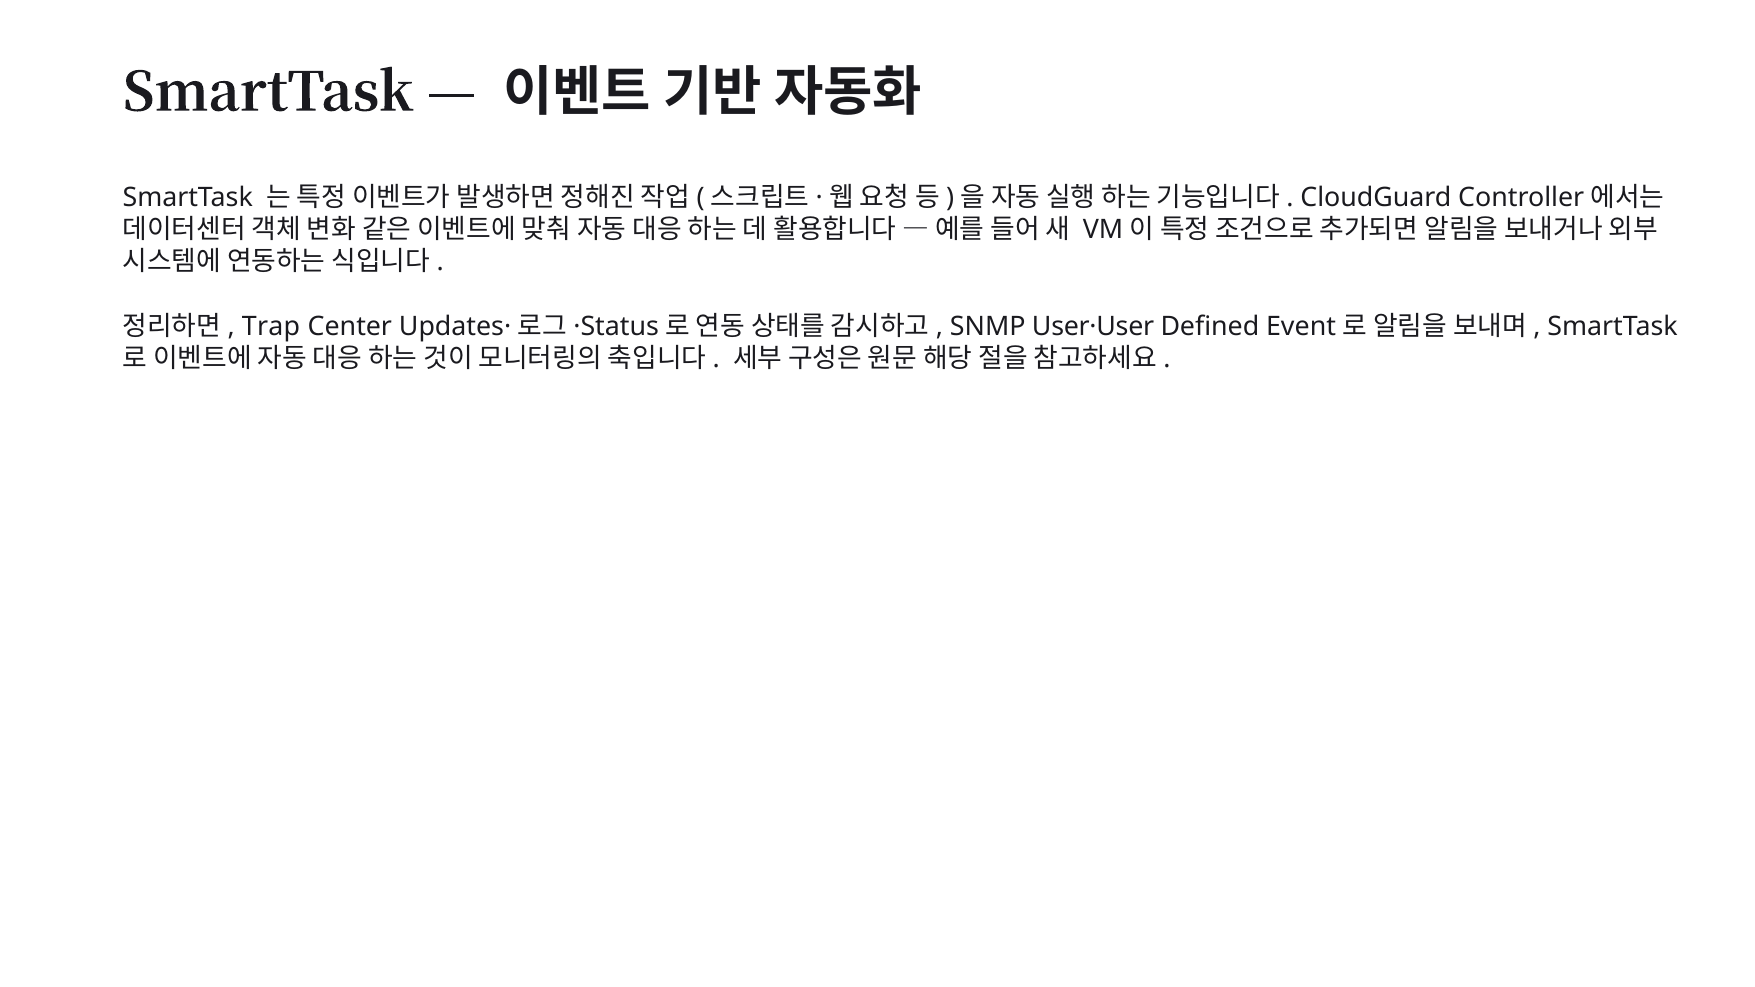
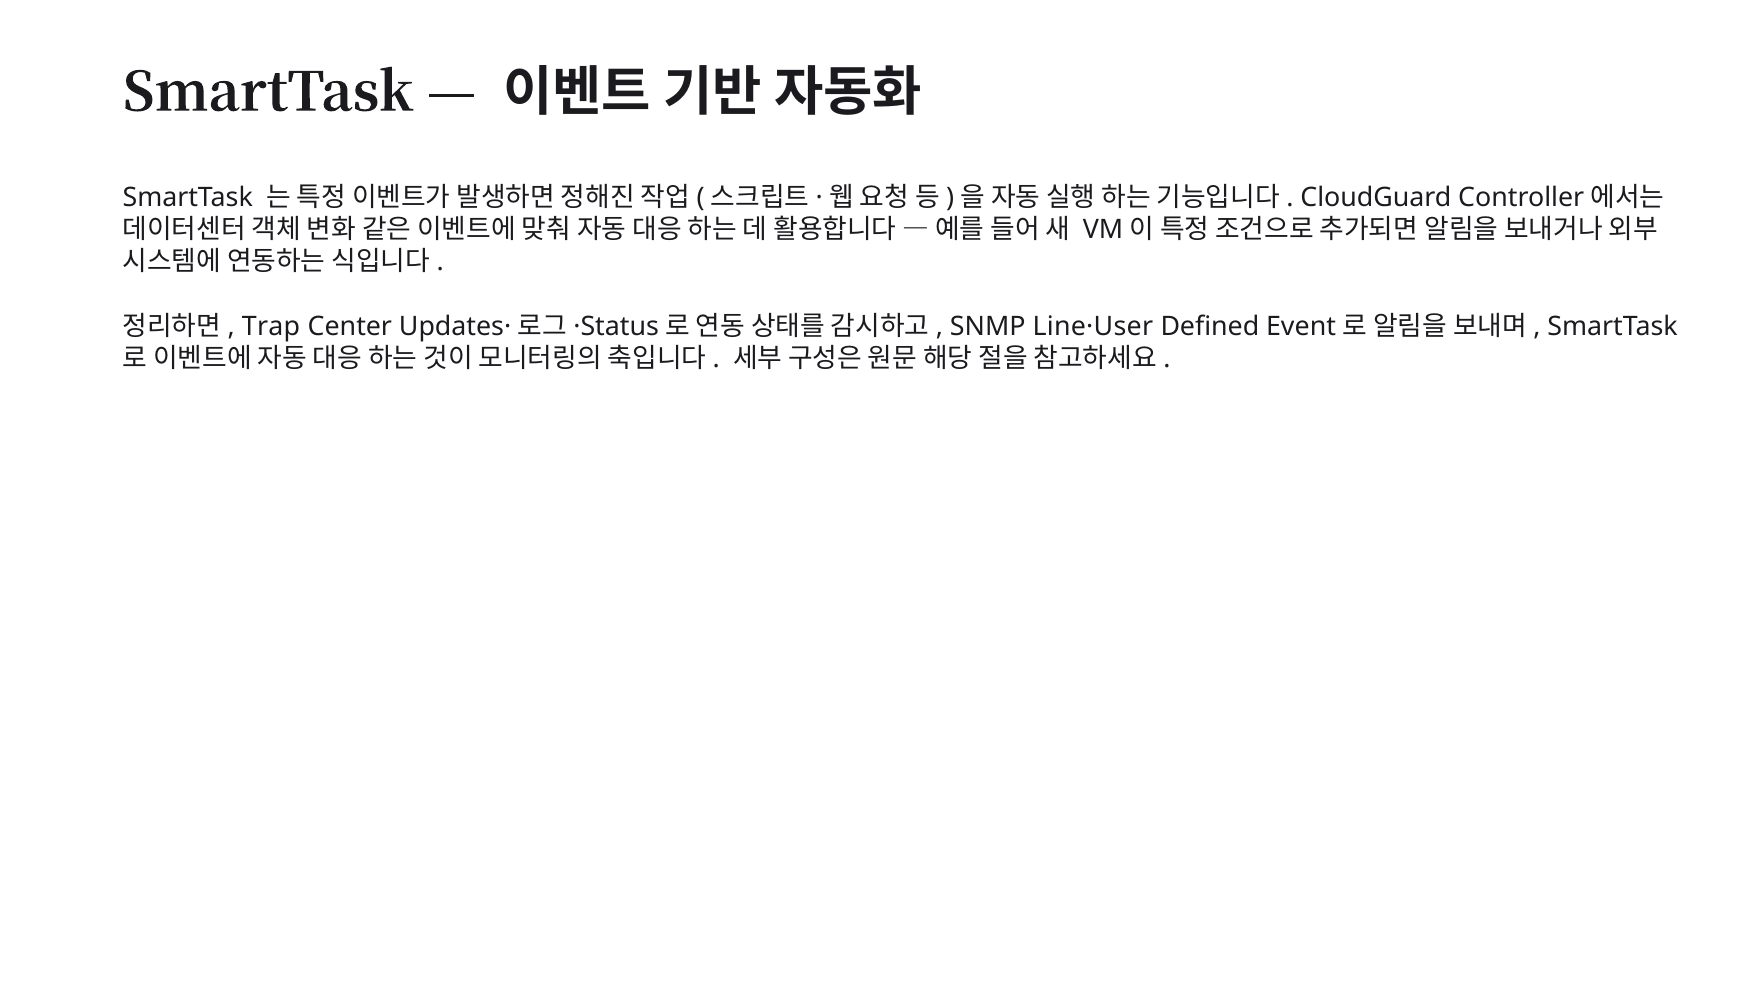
User·User: User·User -> Line·User (1093, 326)
